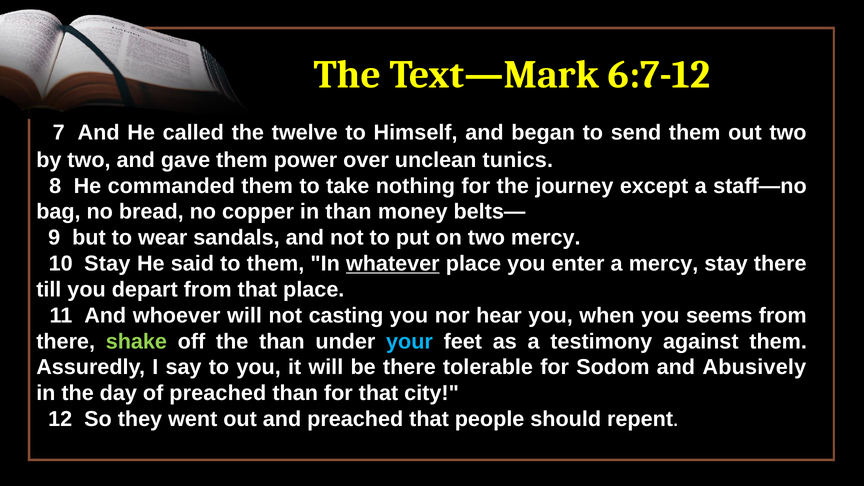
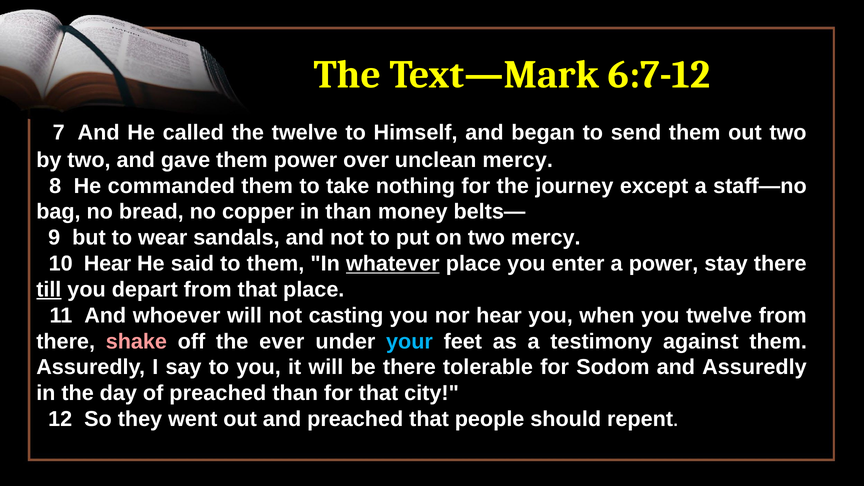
unclean tunics: tunics -> mercy (518, 160)
10 Stay: Stay -> Hear (108, 264)
a mercy: mercy -> power (664, 264)
till underline: none -> present (49, 290)
you seems: seems -> twelve (719, 316)
shake colour: light green -> pink (136, 341)
the than: than -> ever (282, 341)
and Abusively: Abusively -> Assuredly (754, 367)
